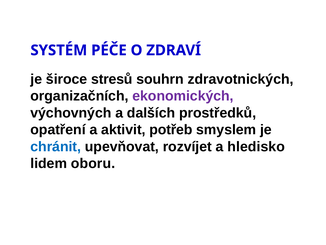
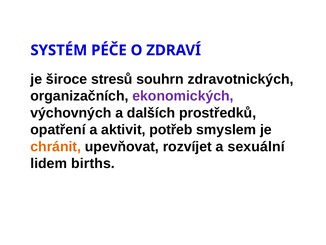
chránit colour: blue -> orange (56, 146)
hledisko: hledisko -> sexuální (256, 146)
oboru: oboru -> births (93, 163)
